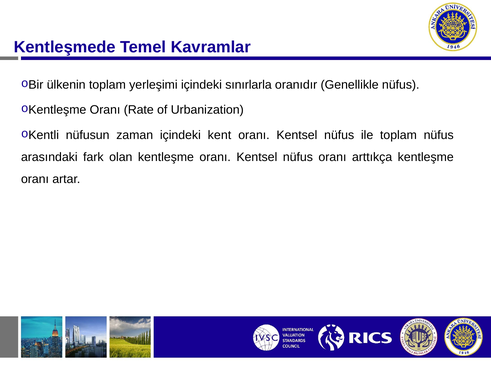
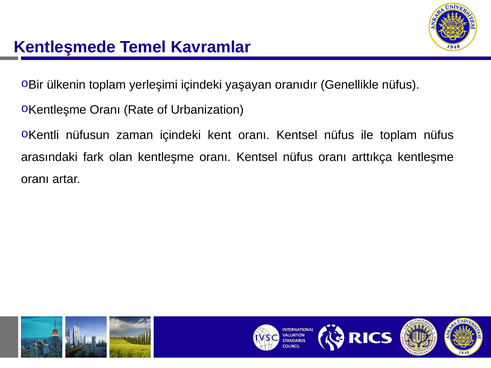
sınırlarla: sınırlarla -> yaşayan (248, 85)
